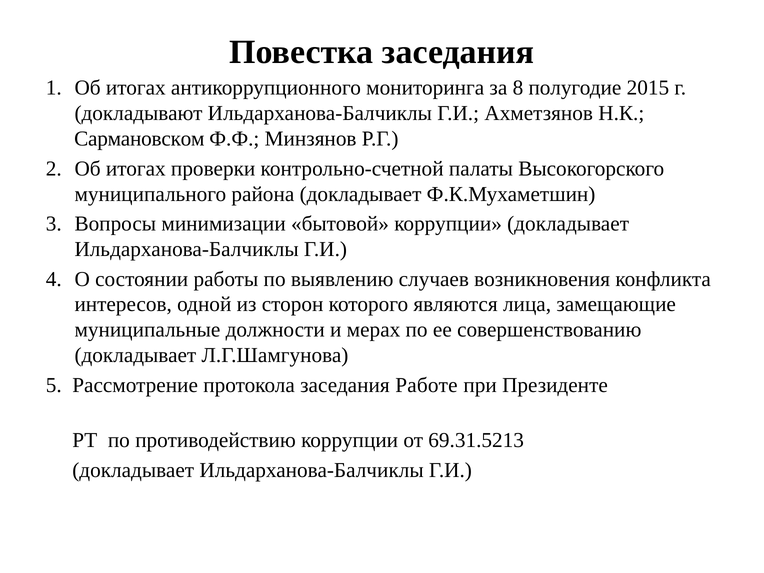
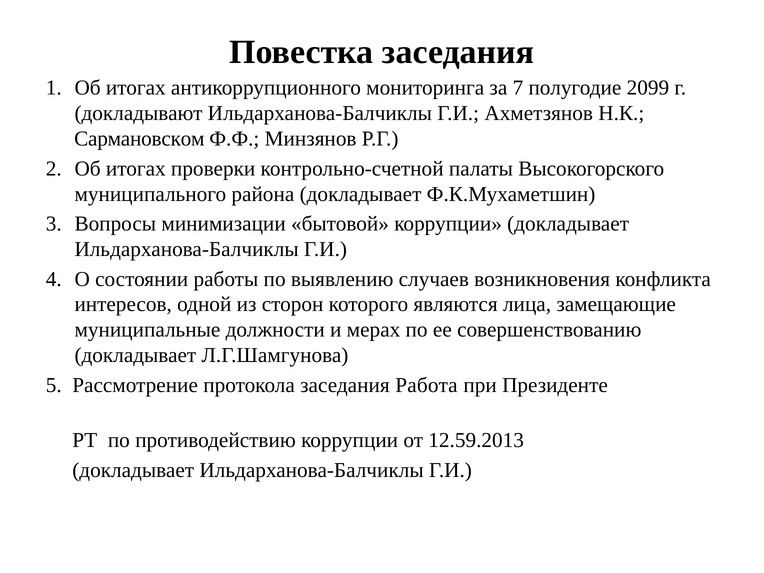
8: 8 -> 7 (518, 88)
2015: 2015 -> 2099 (648, 88)
Работе: Работе -> Работа (426, 385)
69.31.5213: 69.31.5213 -> 12.59.2013 (476, 440)
